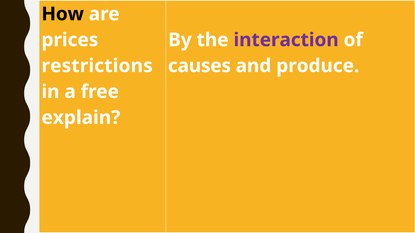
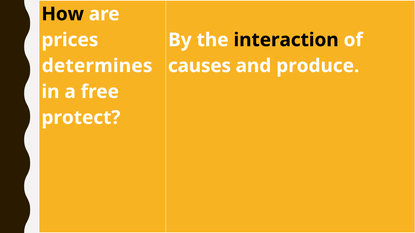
interaction colour: purple -> black (286, 40)
restrictions: restrictions -> determines (97, 66)
explain: explain -> protect (81, 118)
